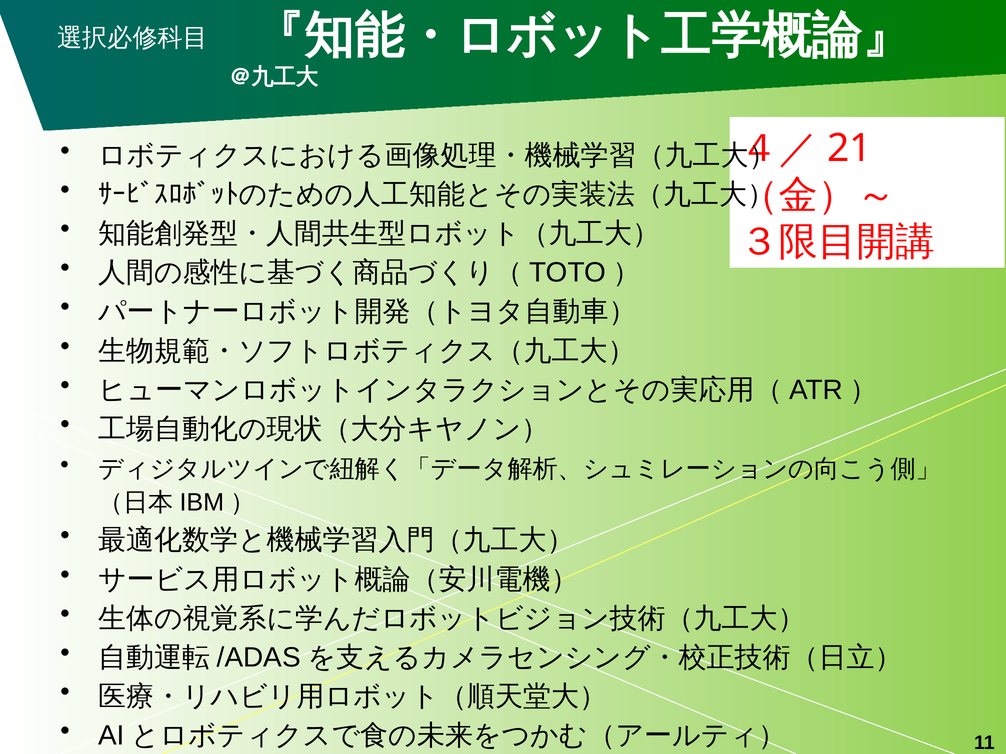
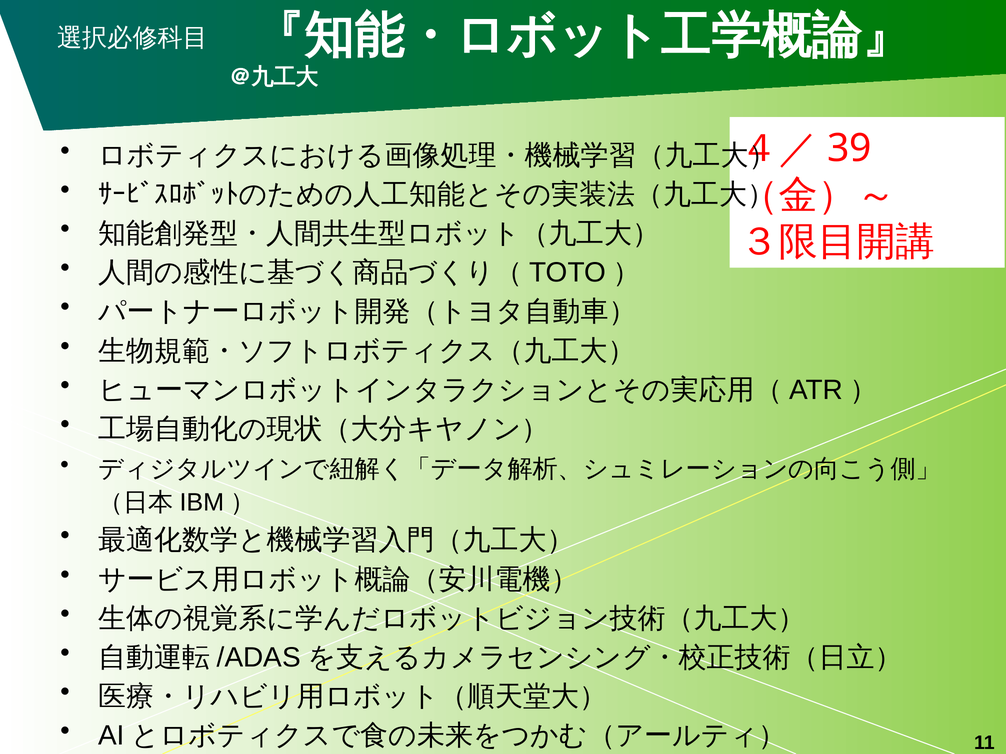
21: 21 -> 39 (850, 148)
